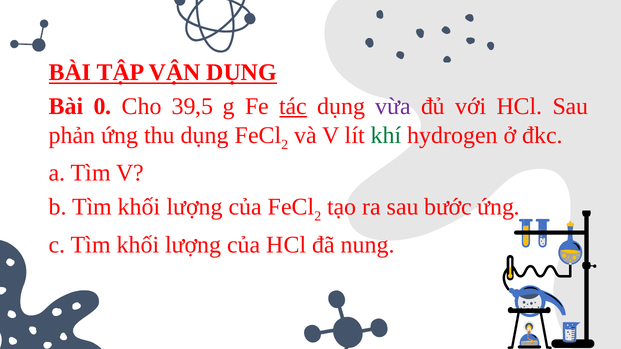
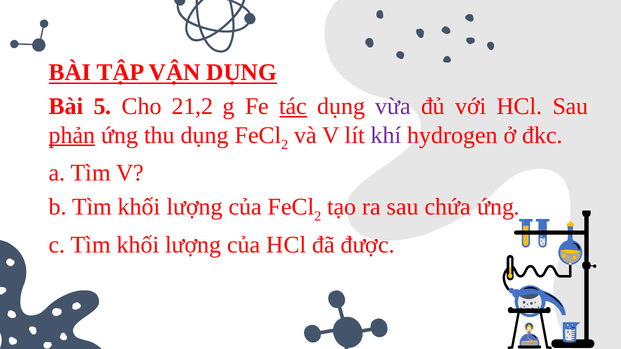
0: 0 -> 5 (102, 107)
39,5: 39,5 -> 21,2 (192, 107)
phản underline: none -> present (72, 135)
khí colour: green -> purple (386, 135)
bước: bước -> chứa (448, 207)
nung: nung -> được (368, 245)
